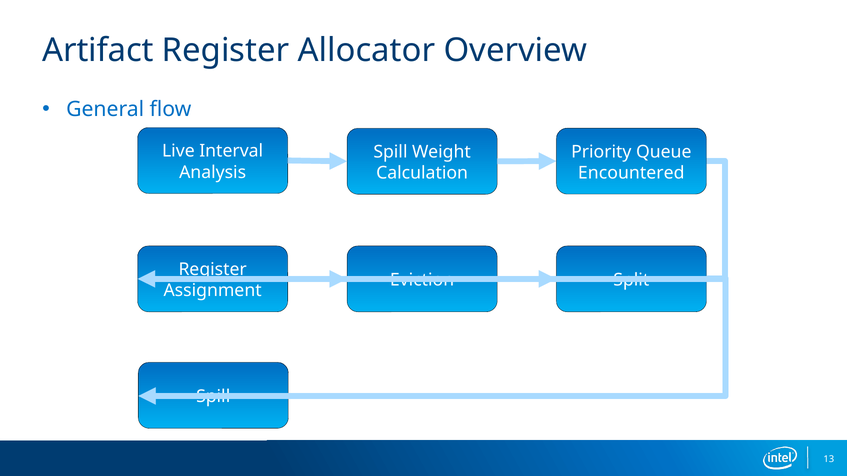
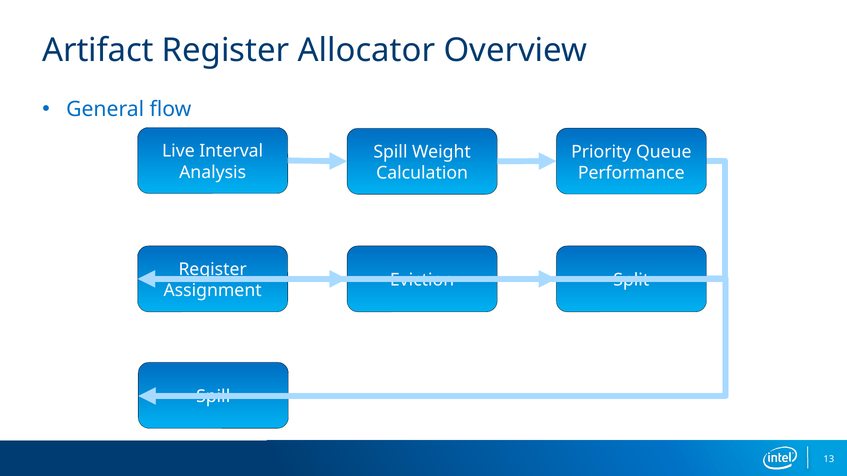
Encountered: Encountered -> Performance (631, 173)
